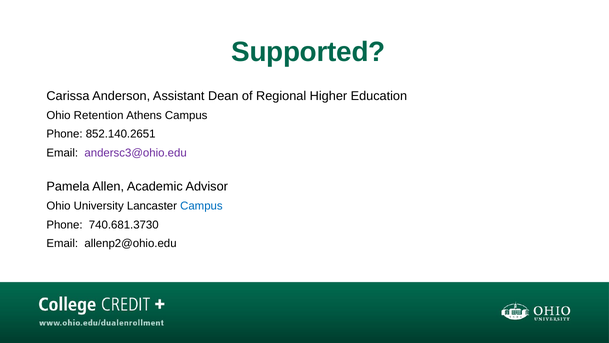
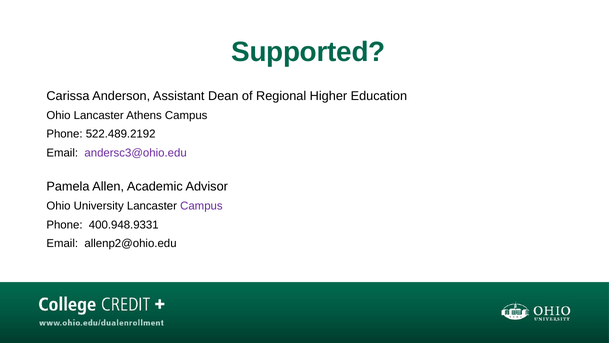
Ohio Retention: Retention -> Lancaster (99, 115)
852.140.2651: 852.140.2651 -> 522.489.2192 (121, 134)
Campus colour: blue -> purple (201, 206)
740.681.3730: 740.681.3730 -> 400.948.9331 (124, 225)
